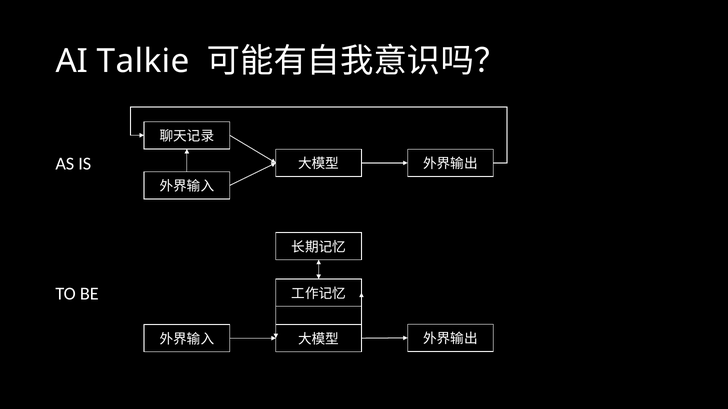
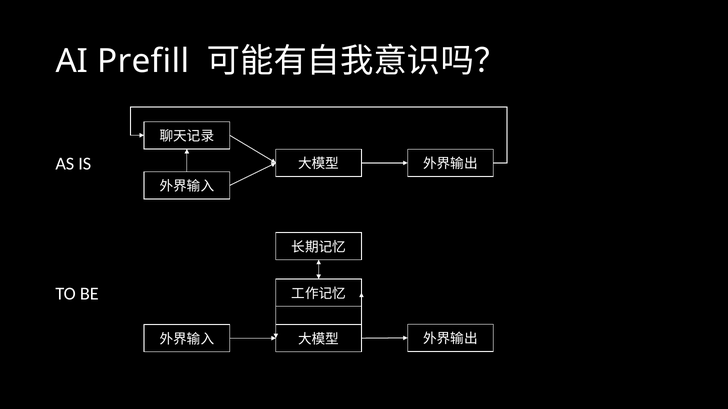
Talkie: Talkie -> Prefill (143, 61)
